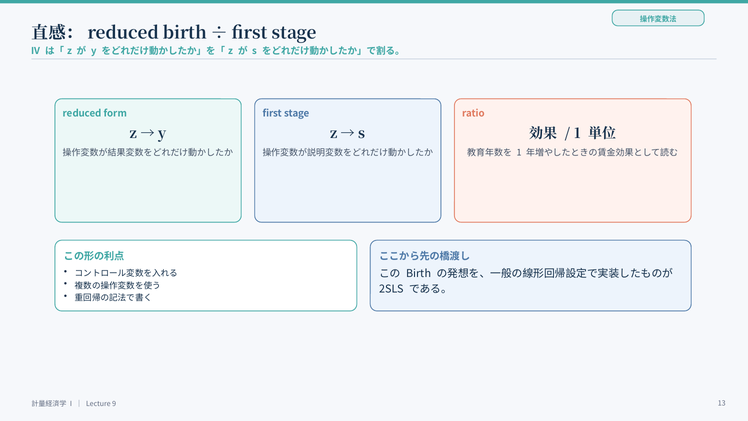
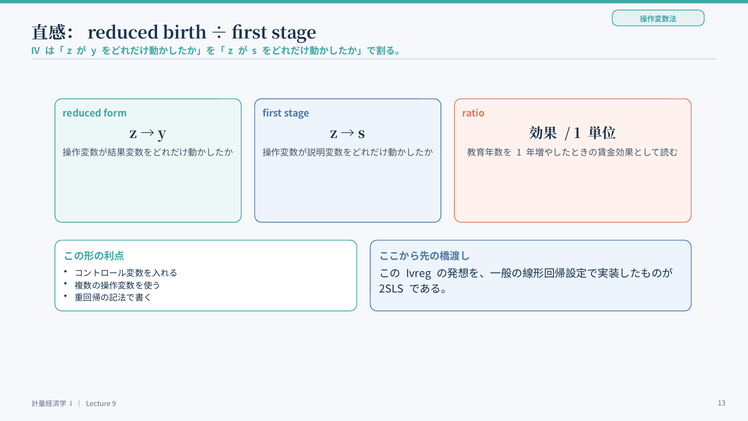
Birth: Birth -> Ivreg (419, 274)
